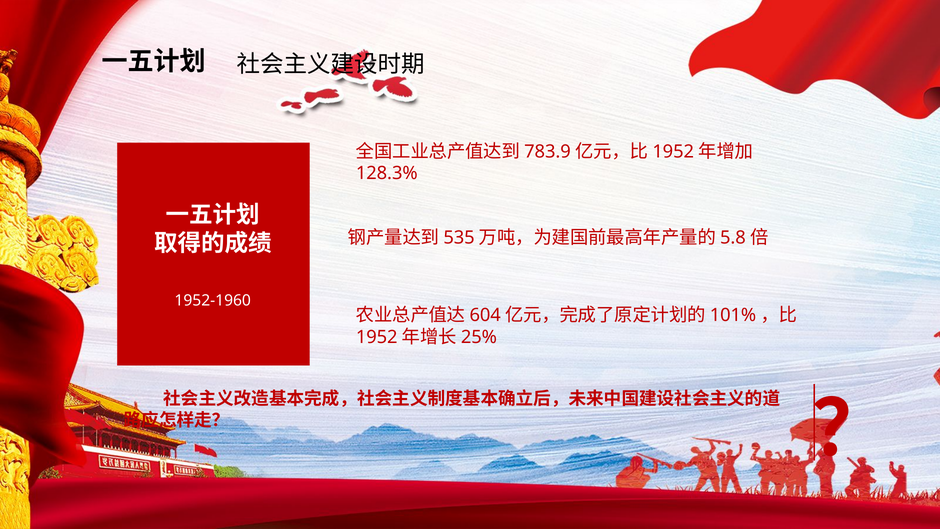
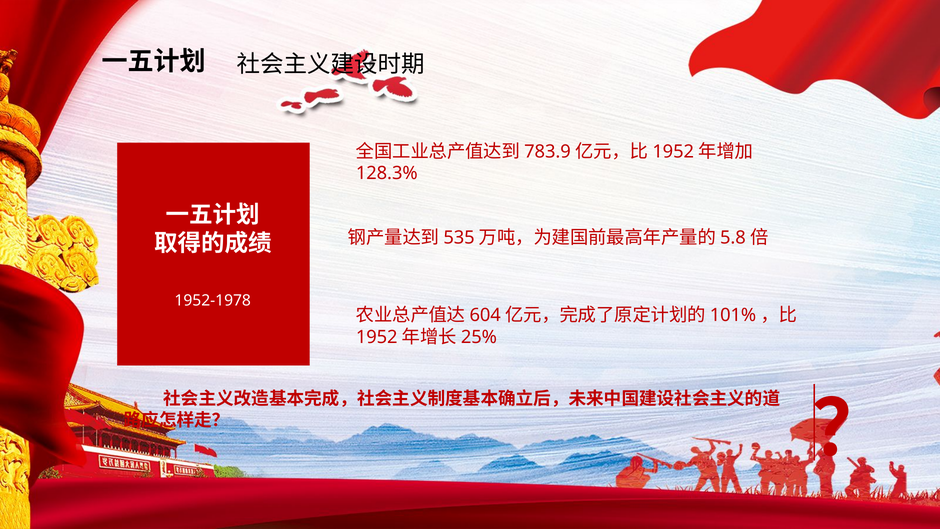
1952-1960: 1952-1960 -> 1952-1978 (213, 301)
